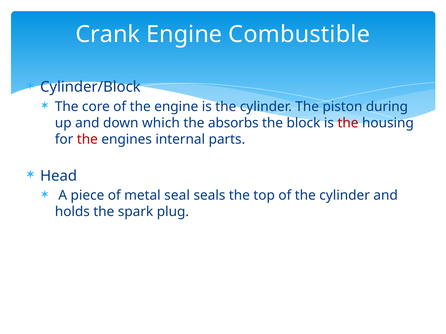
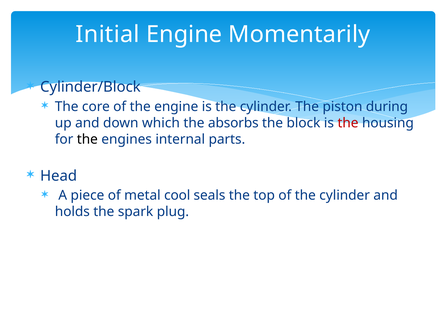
Crank: Crank -> Initial (108, 35)
Combustible: Combustible -> Momentarily (299, 35)
the colour: red -> black (87, 139)
seal: seal -> cool (177, 196)
